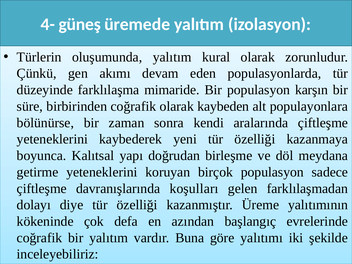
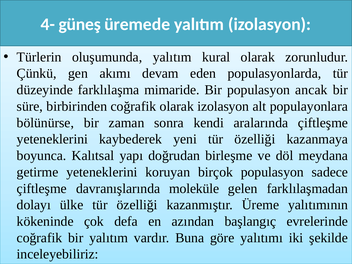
karşın: karşın -> ancak (311, 90)
olarak kaybeden: kaybeden -> izolasyon (223, 106)
koşulları: koşulları -> moleküle (194, 188)
diye: diye -> ülke (72, 205)
